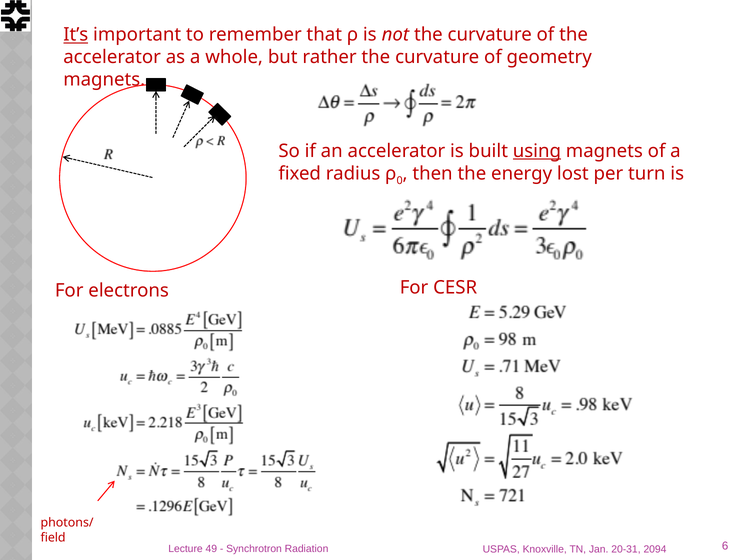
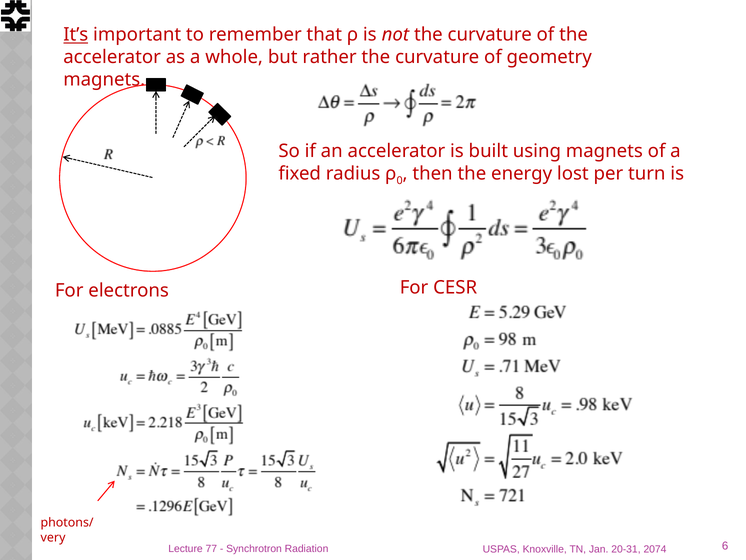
using underline: present -> none (537, 151)
field: field -> very (53, 537)
49: 49 -> 77 (211, 548)
2094: 2094 -> 2074 (655, 549)
